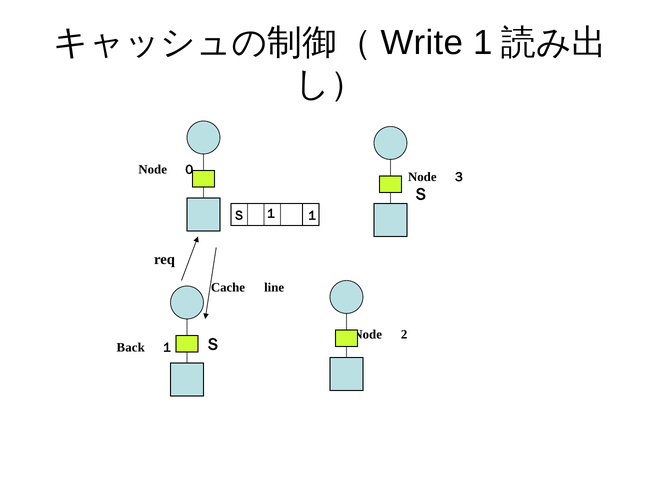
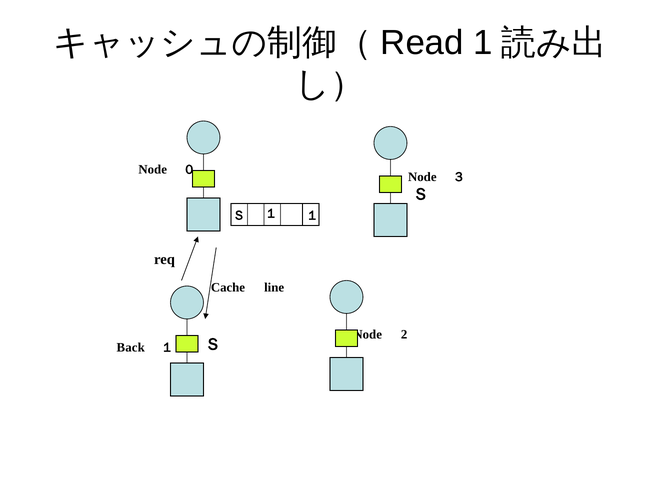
Write: Write -> Read (422, 43)
